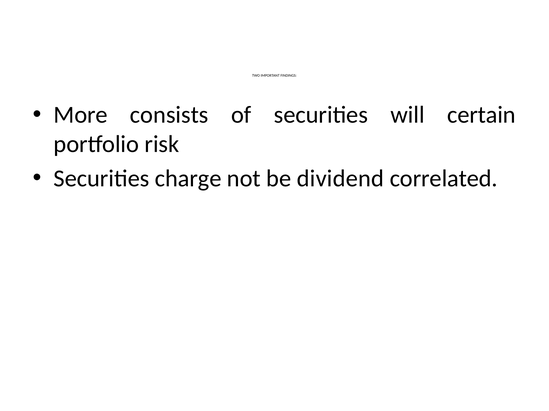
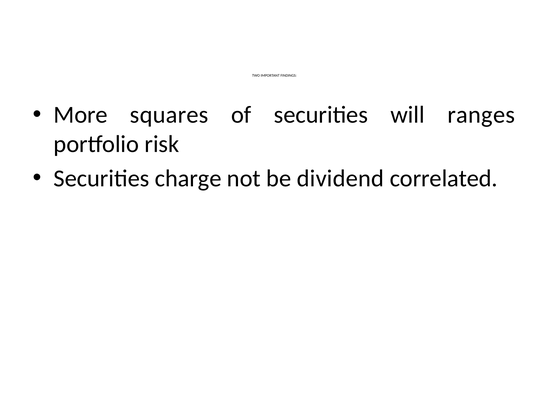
consists: consists -> squares (169, 115)
certain: certain -> ranges (481, 115)
